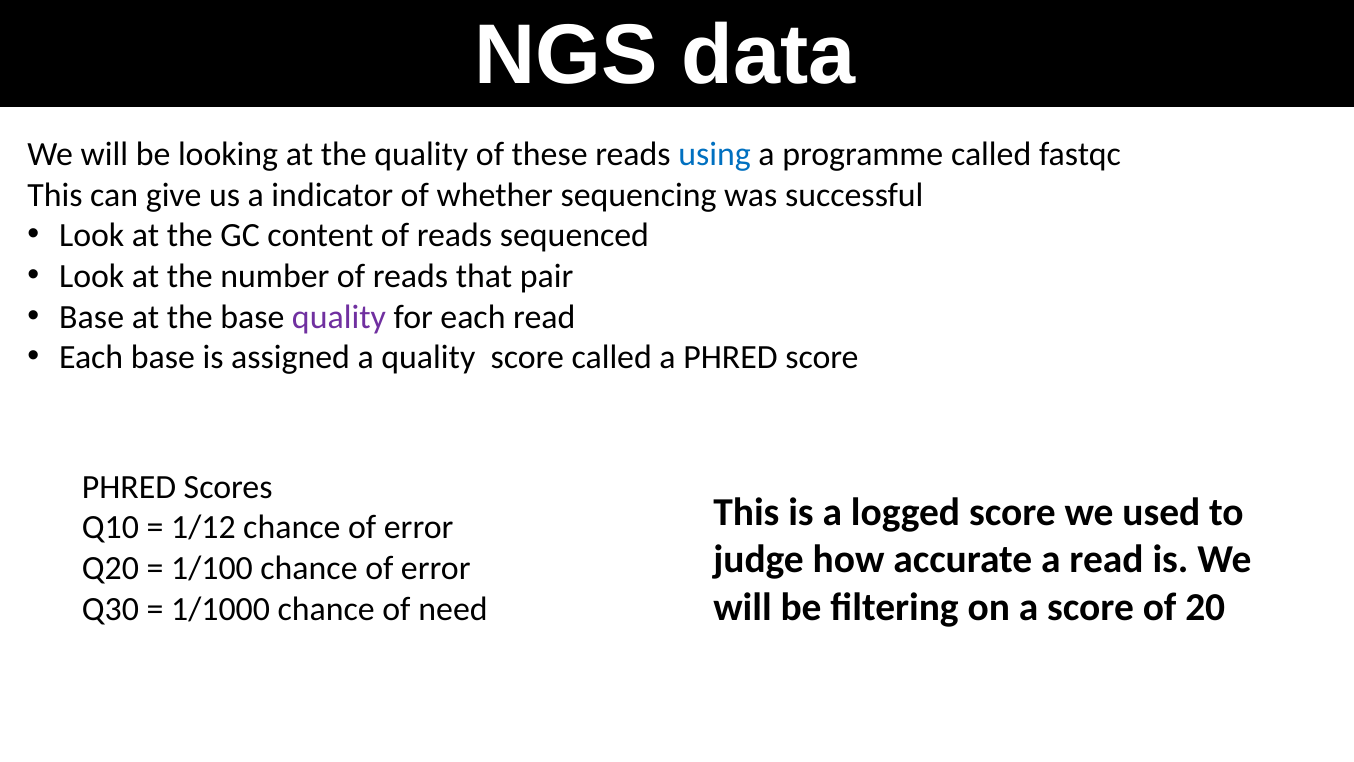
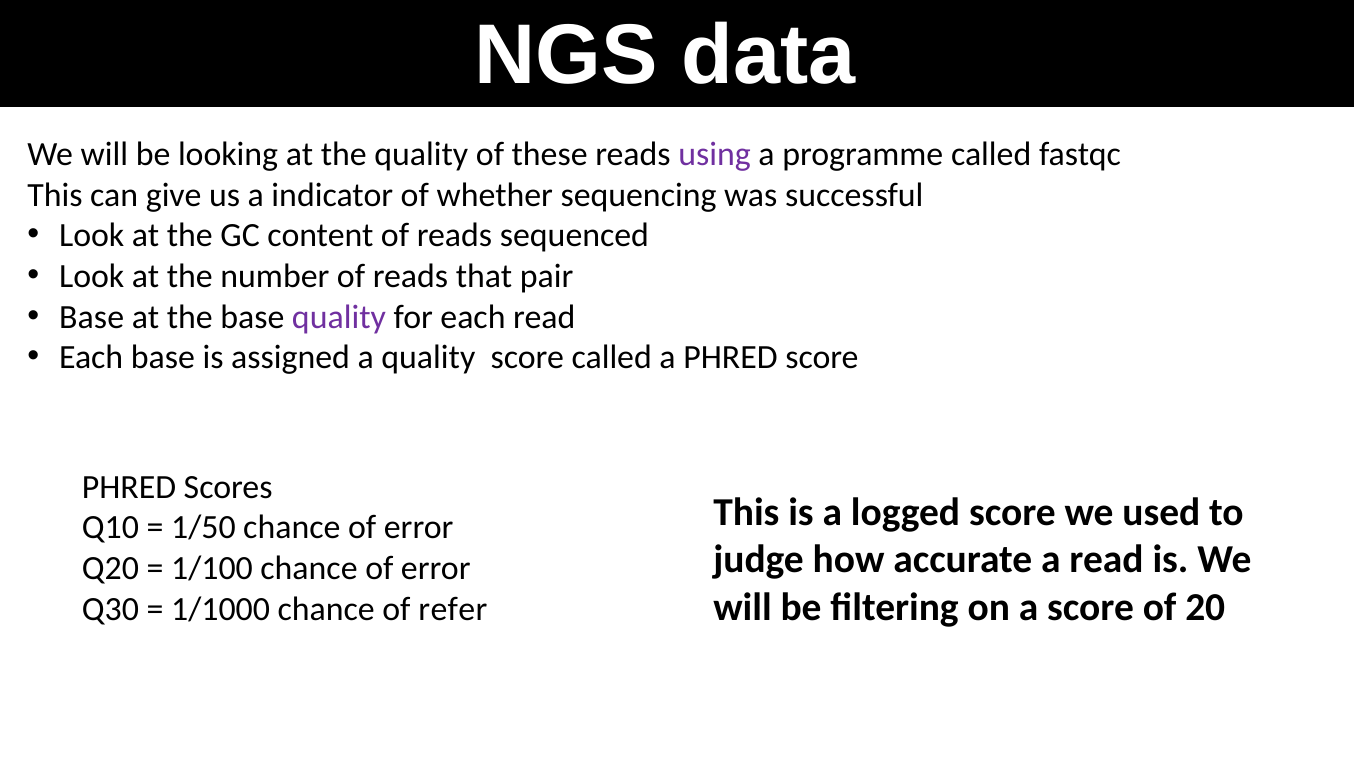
using colour: blue -> purple (714, 154)
1/12: 1/12 -> 1/50 (203, 527)
need: need -> refer (453, 609)
